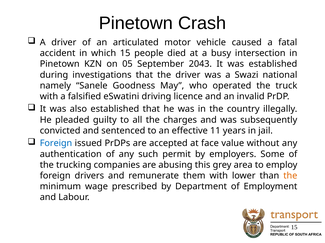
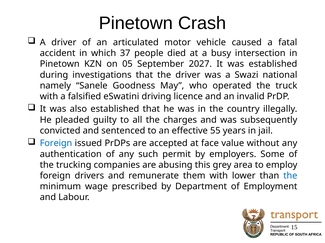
which 15: 15 -> 37 (125, 53)
2043: 2043 -> 2027 (200, 64)
11: 11 -> 55 (215, 131)
the colour: orange -> blue (290, 176)
